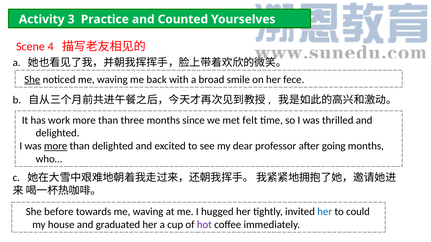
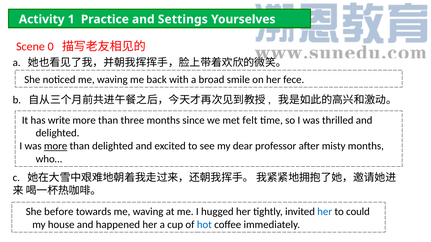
3: 3 -> 1 (71, 19)
Counted: Counted -> Settings (183, 19)
4: 4 -> 0 (51, 47)
She underline: present -> none (32, 80)
work: work -> write (59, 120)
going: going -> misty (334, 146)
graduated: graduated -> happened (118, 225)
hot colour: purple -> blue (204, 225)
